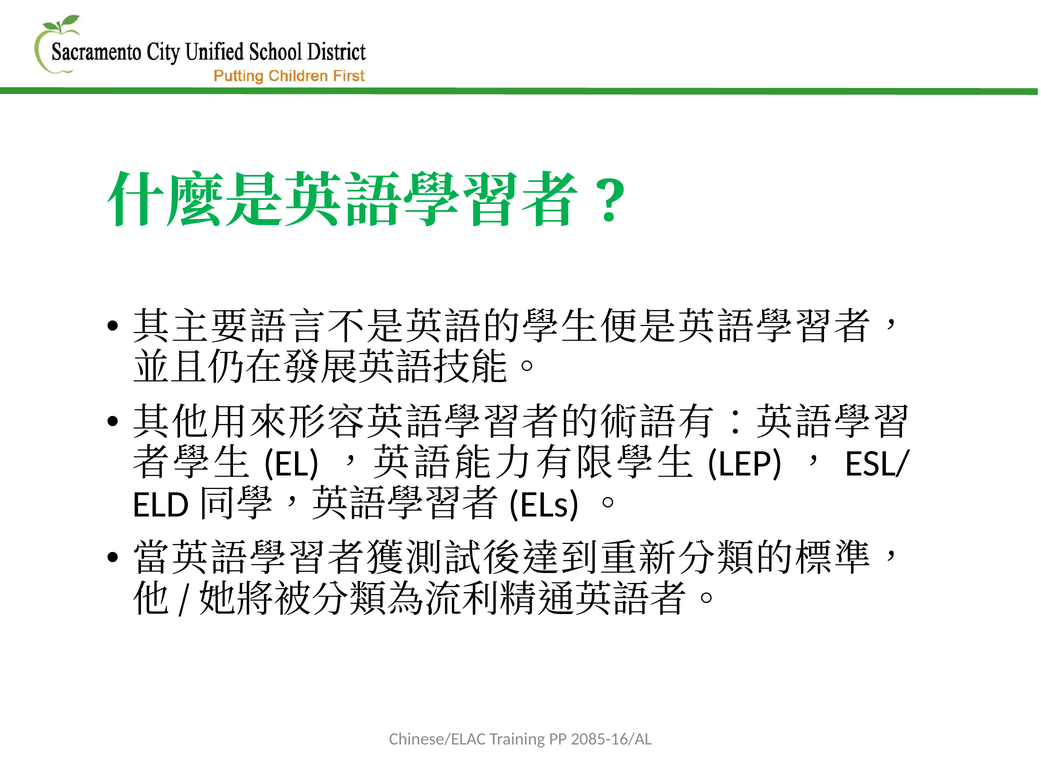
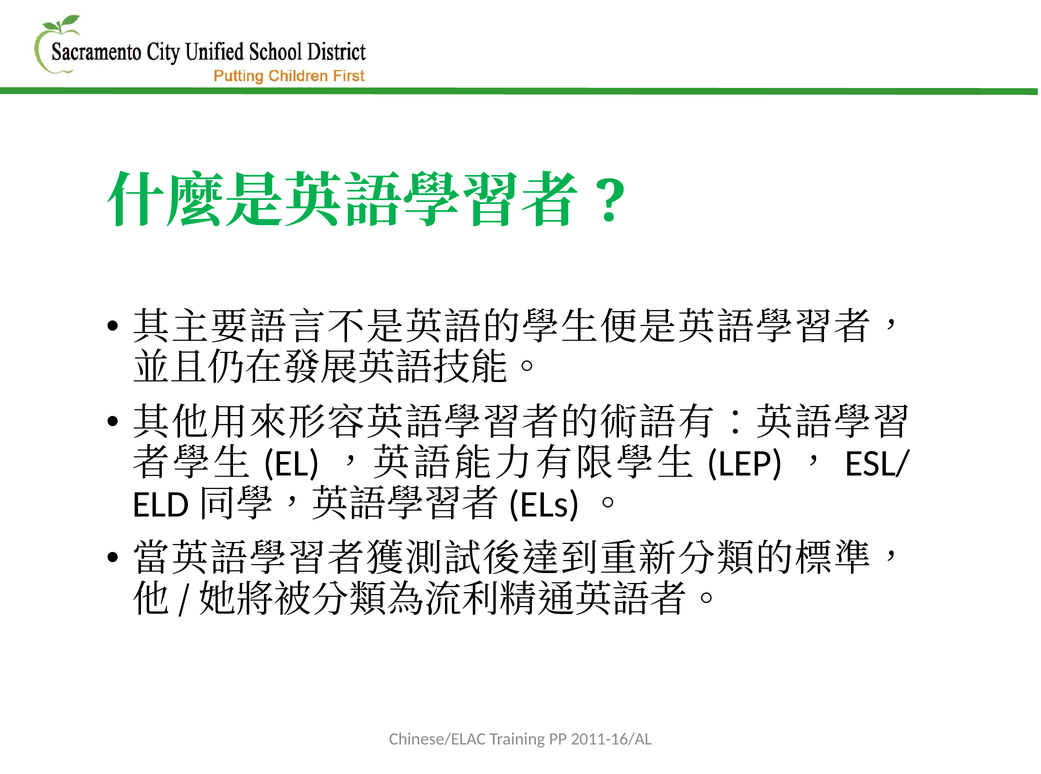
2085-16/AL: 2085-16/AL -> 2011-16/AL (611, 740)
